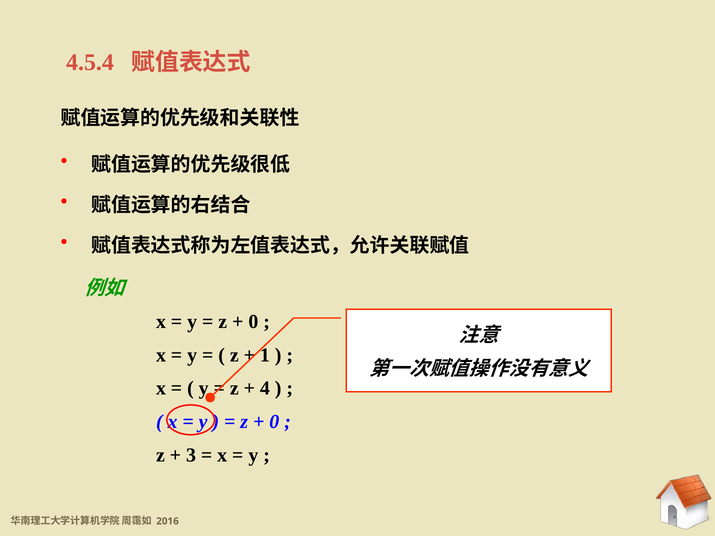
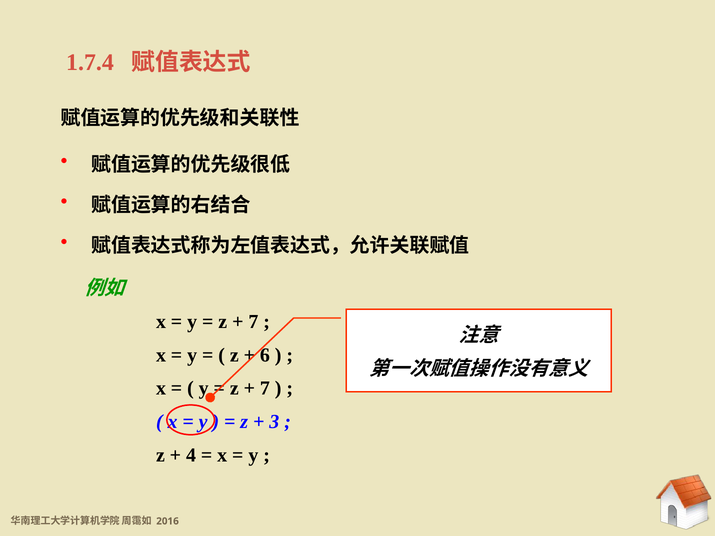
4.5.4: 4.5.4 -> 1.7.4 (90, 62)
0: 0 -> 7 (253, 322)
1: 1 -> 6 (265, 355)
4: 4 -> 7 (265, 389)
0: 0 -> 3 (274, 422)
3: 3 -> 4 (191, 455)
